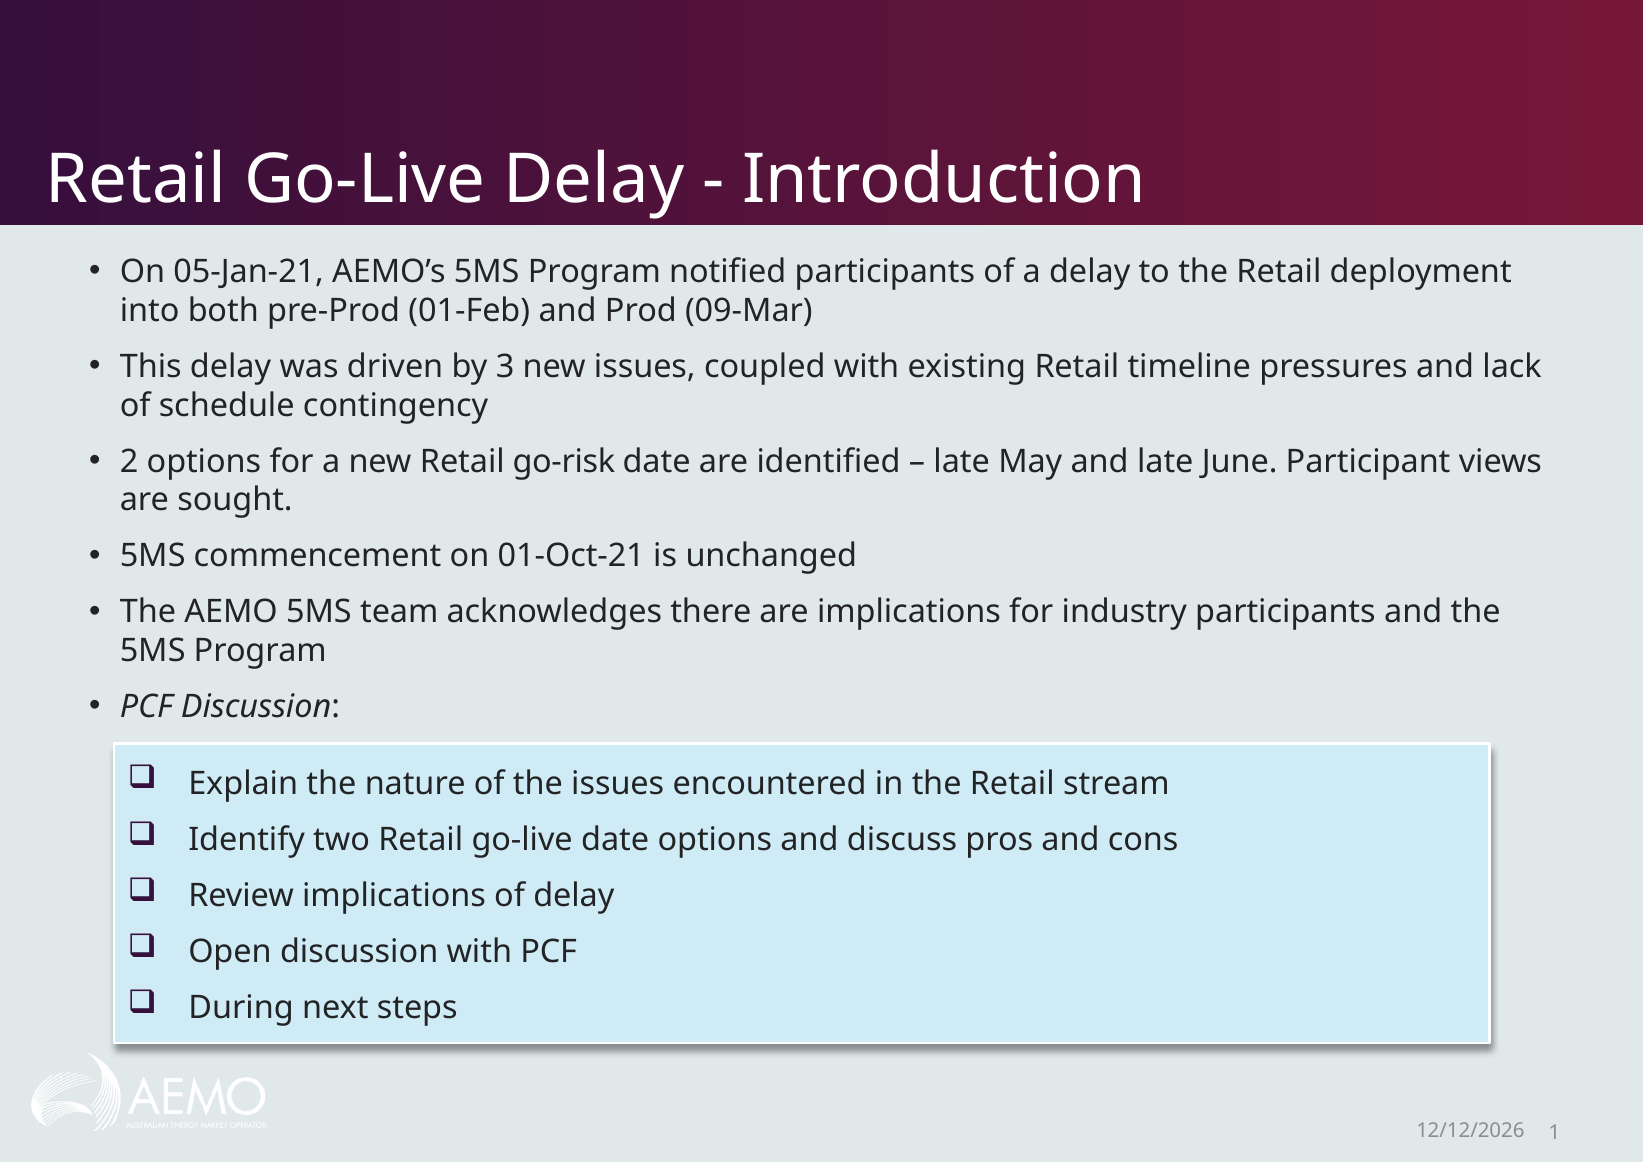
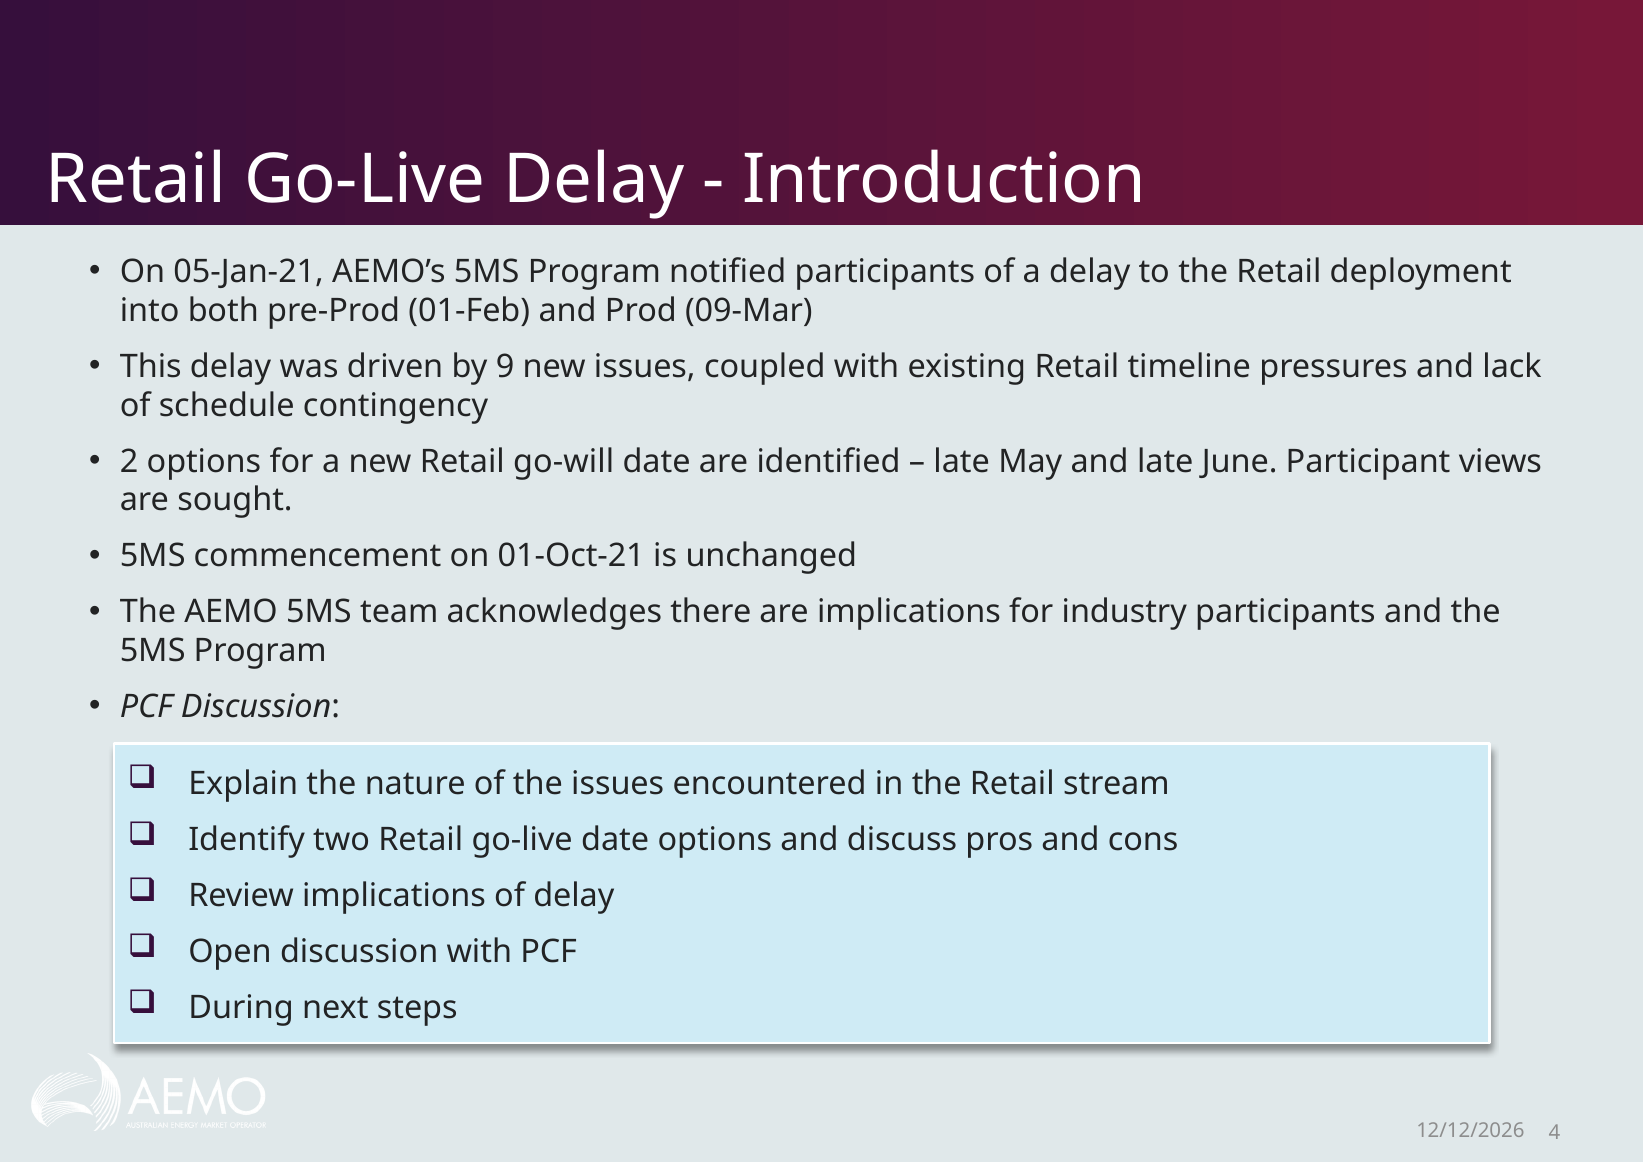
3: 3 -> 9 (505, 367)
go-risk: go-risk -> go-will (564, 461)
1: 1 -> 4 (1555, 1132)
